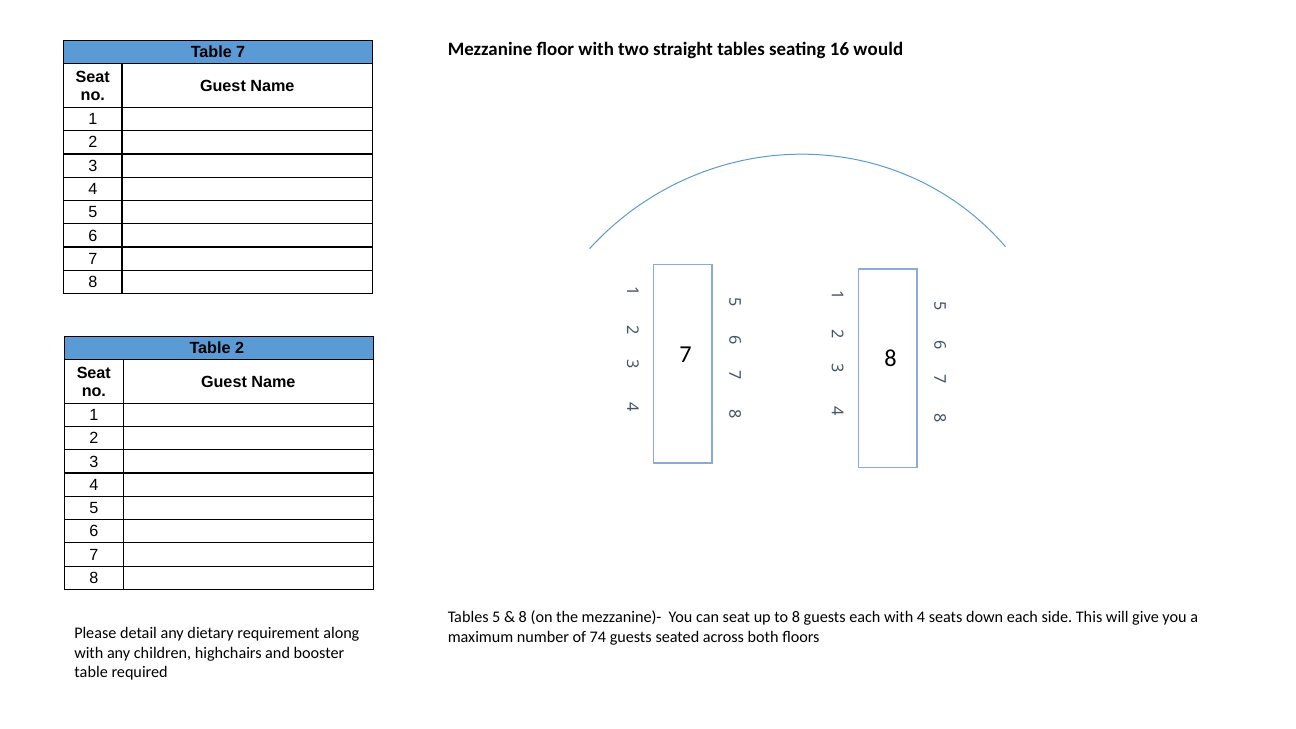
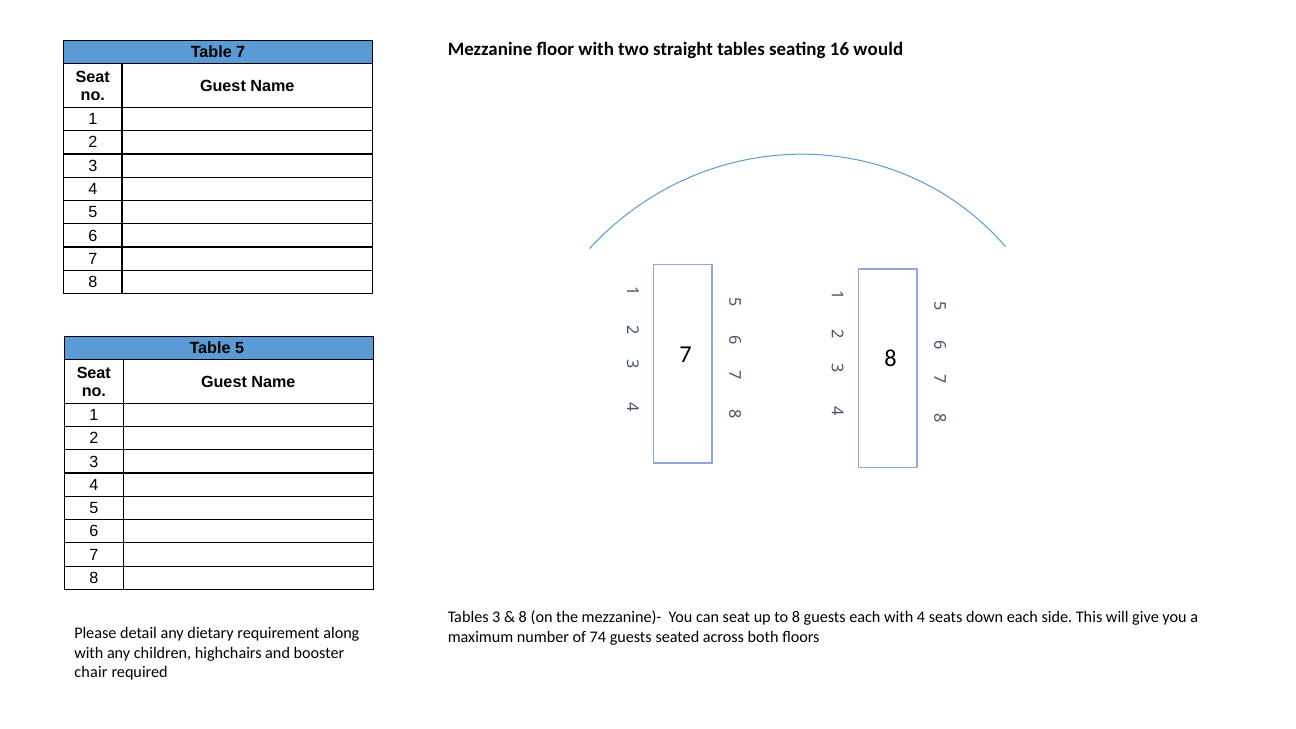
Table 2: 2 -> 5 (240, 348)
Tables 5: 5 -> 3 (496, 617)
table: table -> chair (91, 672)
